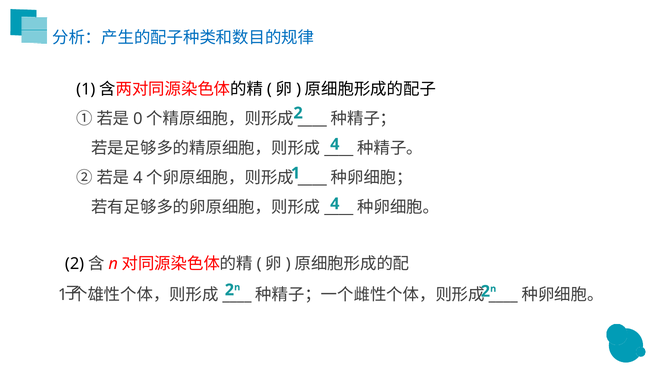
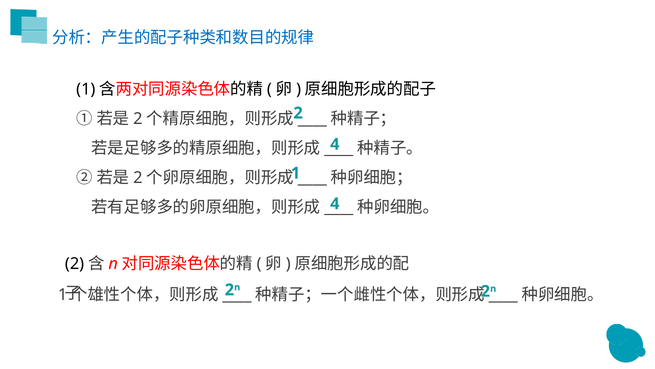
0: 0 -> 2 (138, 119)
4: 4 -> 2 (138, 178)
